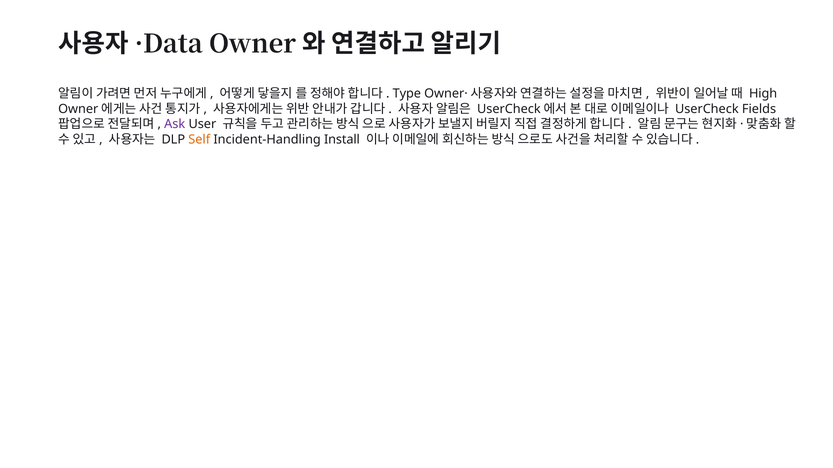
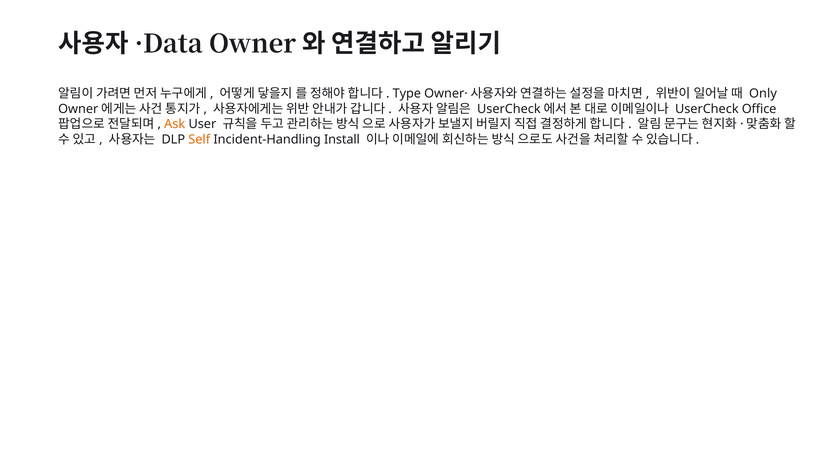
High: High -> Only (763, 94)
Fields: Fields -> Office (759, 109)
Ask colour: purple -> orange (175, 124)
